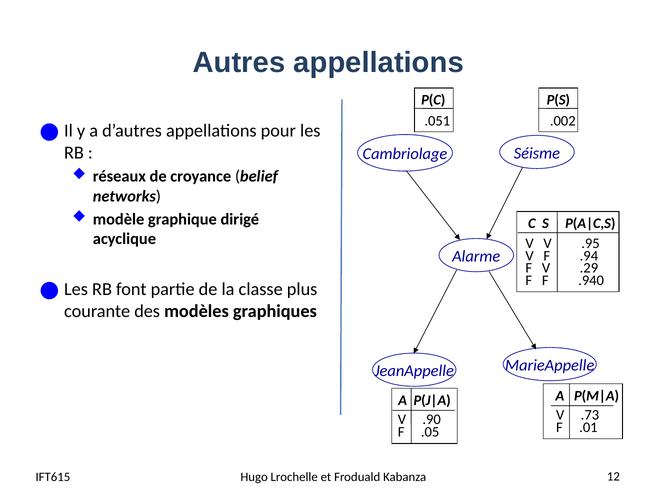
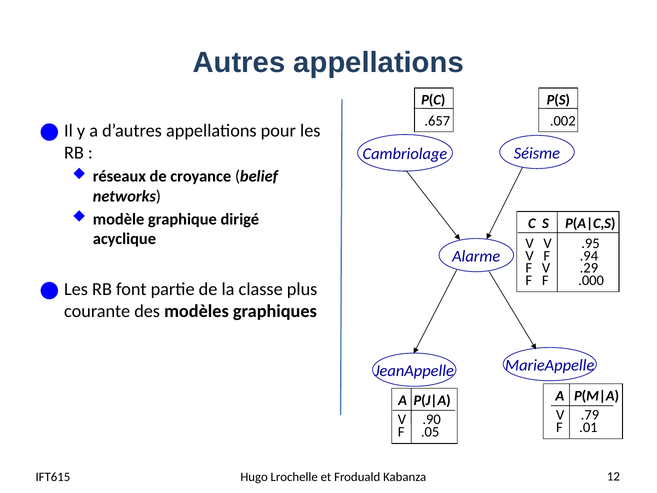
.051: .051 -> .657 (437, 121)
.940: .940 -> .000 (591, 280)
.73: .73 -> .79 (590, 415)
